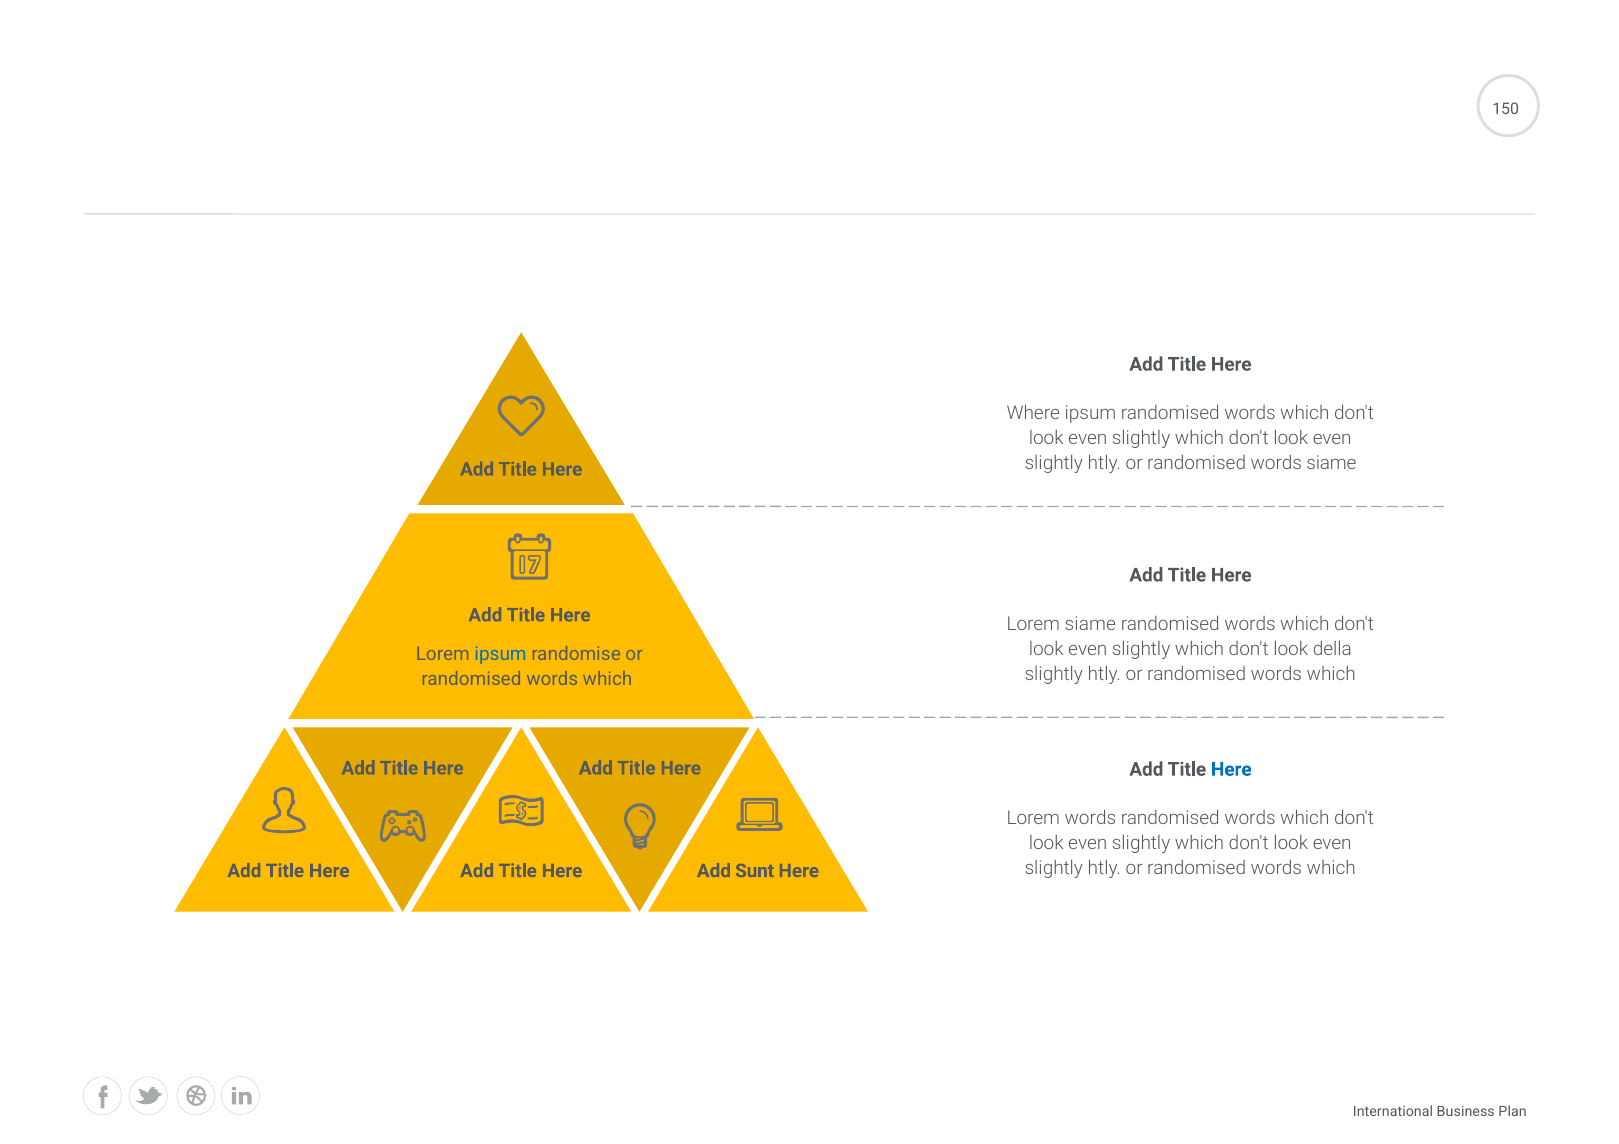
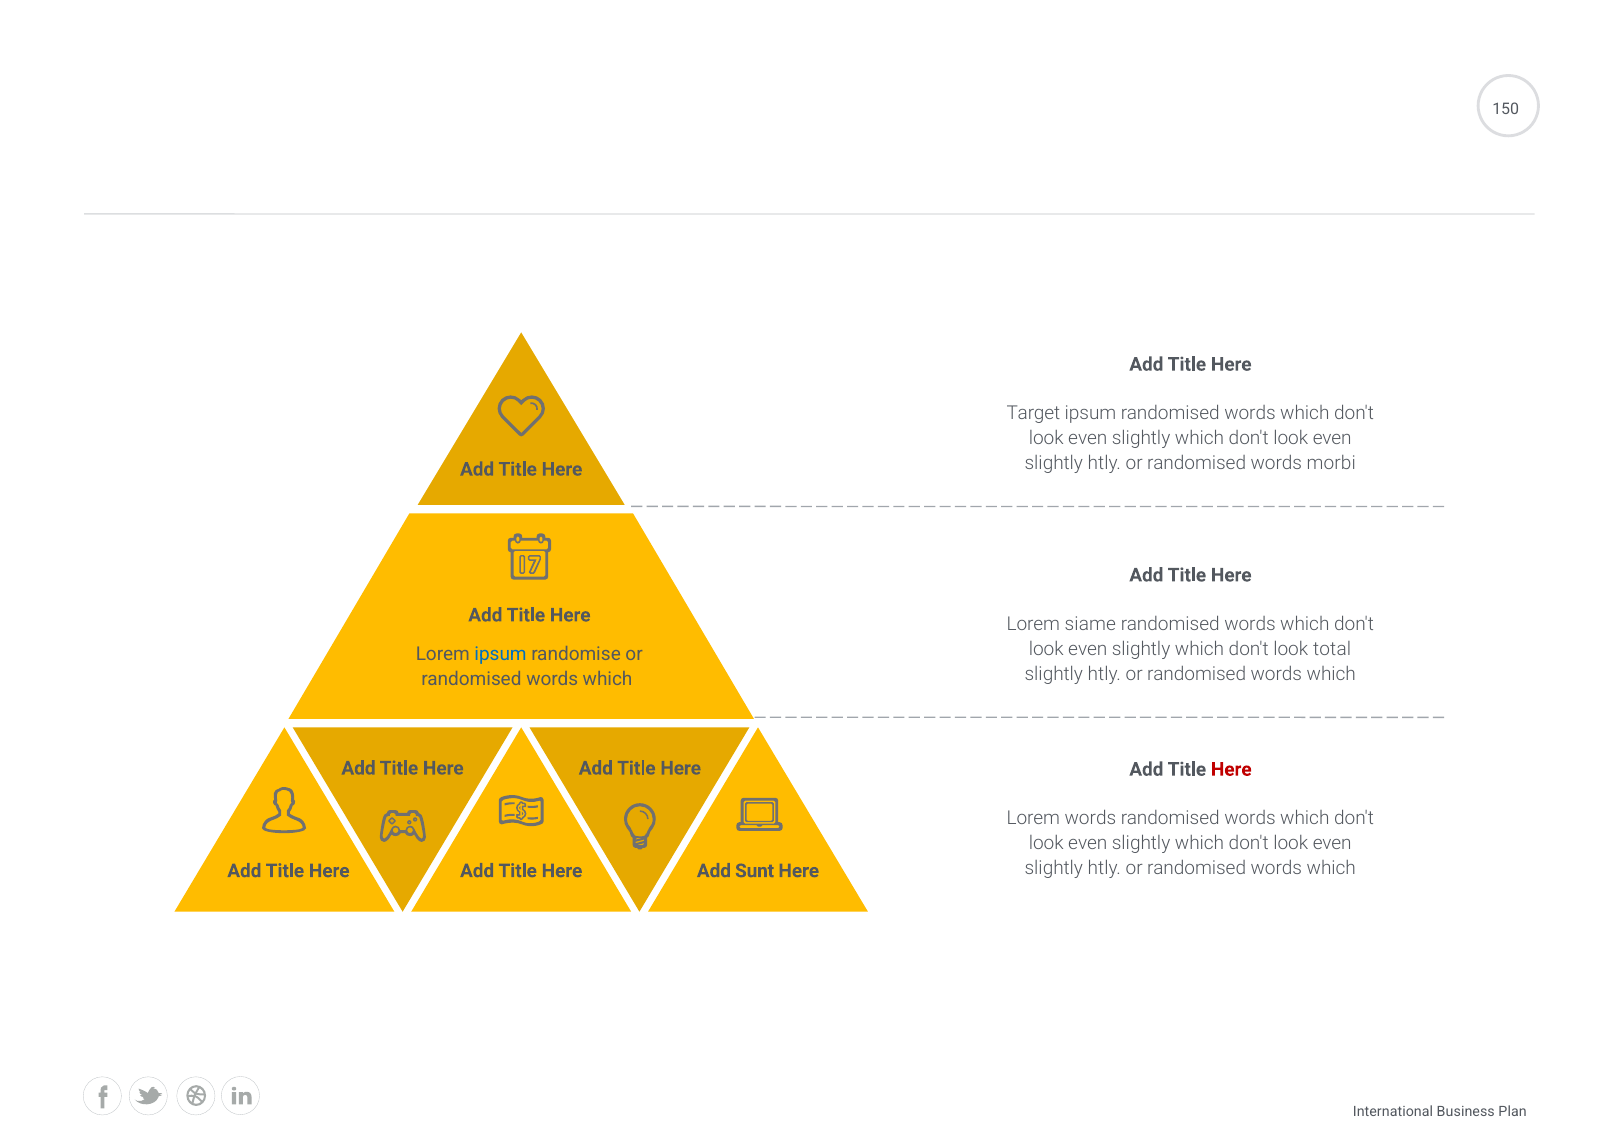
Where: Where -> Target (1033, 413)
words siame: siame -> morbi (1331, 463)
della: della -> total (1332, 649)
Here colour: blue -> red (1231, 770)
